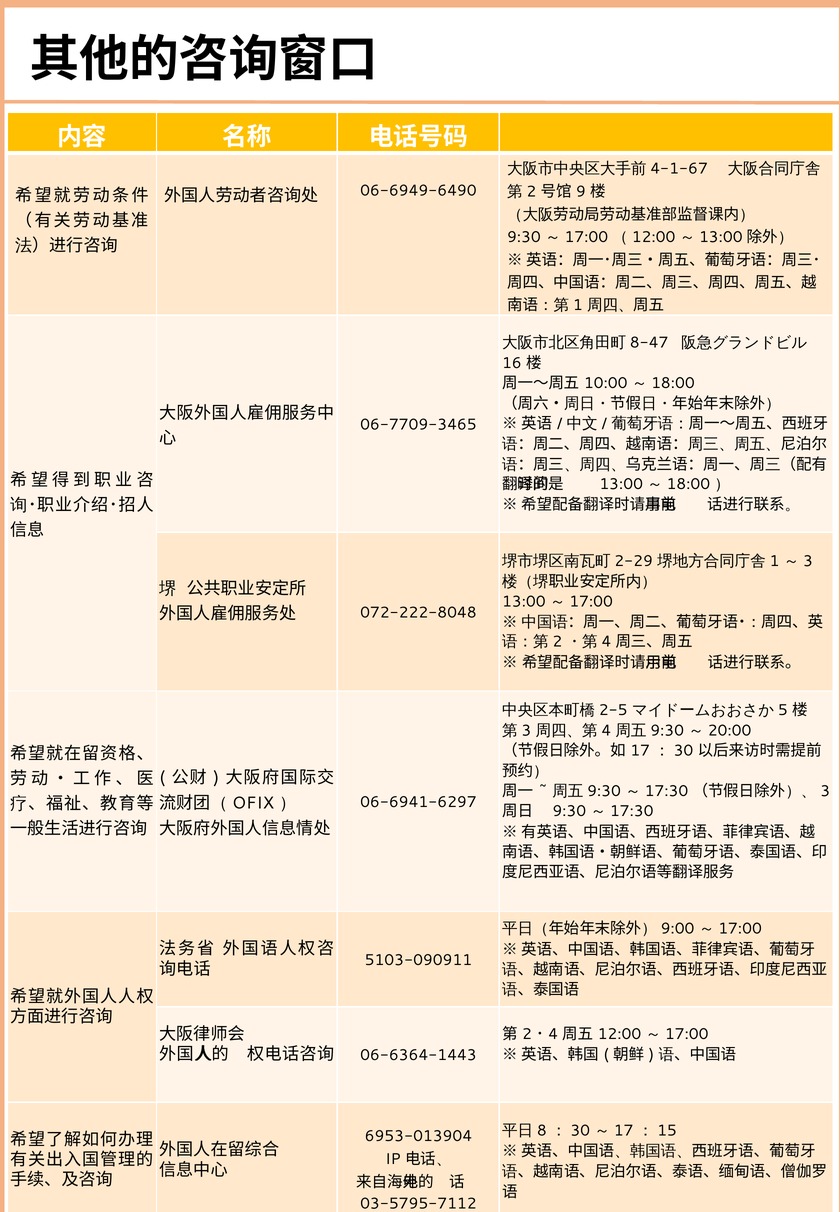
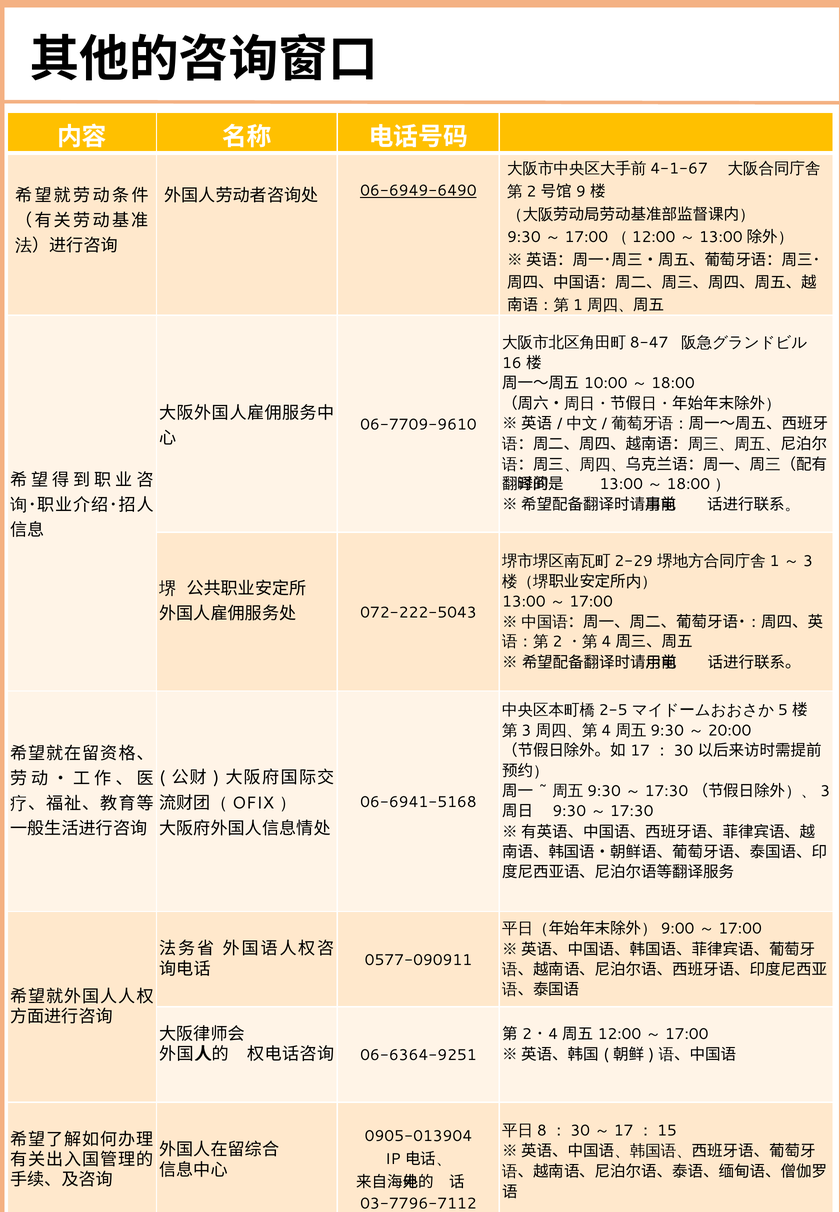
06-6949-6490 underline: none -> present (418, 191)
06-7709-3465: 06-7709-3465 -> 06-7709-9610 (418, 424)
072-222-8048: 072-222-8048 -> 072-222-5043 (418, 612)
06-6941-6297: 06-6941-6297 -> 06-6941-5168 (418, 802)
5103-090911: 5103-090911 -> 0577-090911 (418, 960)
06-6364-1443: 06-6364-1443 -> 06-6364-9251 (418, 1055)
6953-013904: 6953-013904 -> 0905-013904 (418, 1136)
03-5795-7112: 03-5795-7112 -> 03-7796-7112 (418, 1203)
